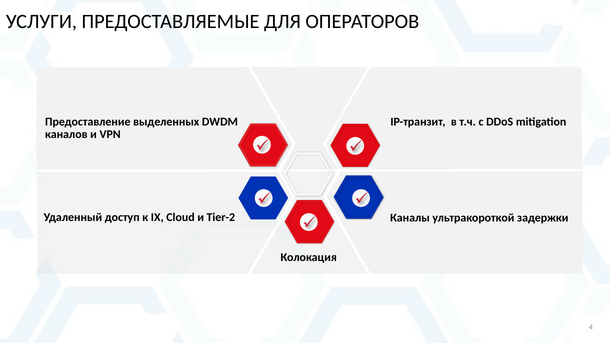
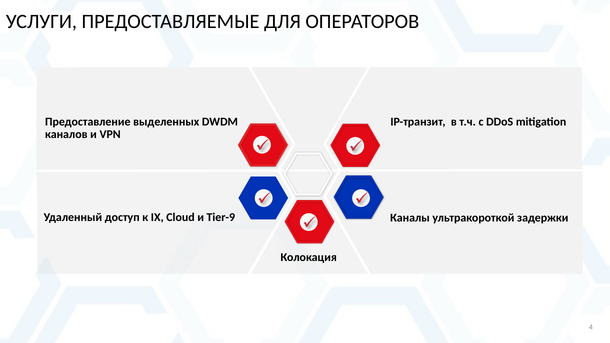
Tier-2: Tier-2 -> Tier-9 (221, 218)
